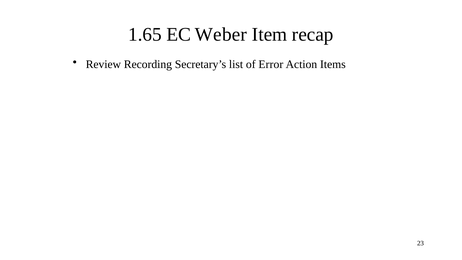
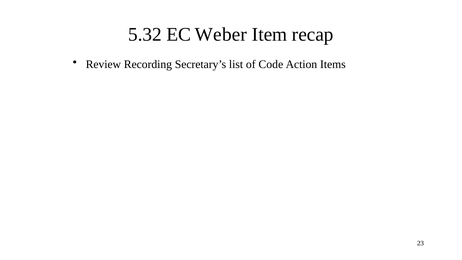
1.65: 1.65 -> 5.32 (145, 35)
Error: Error -> Code (271, 64)
